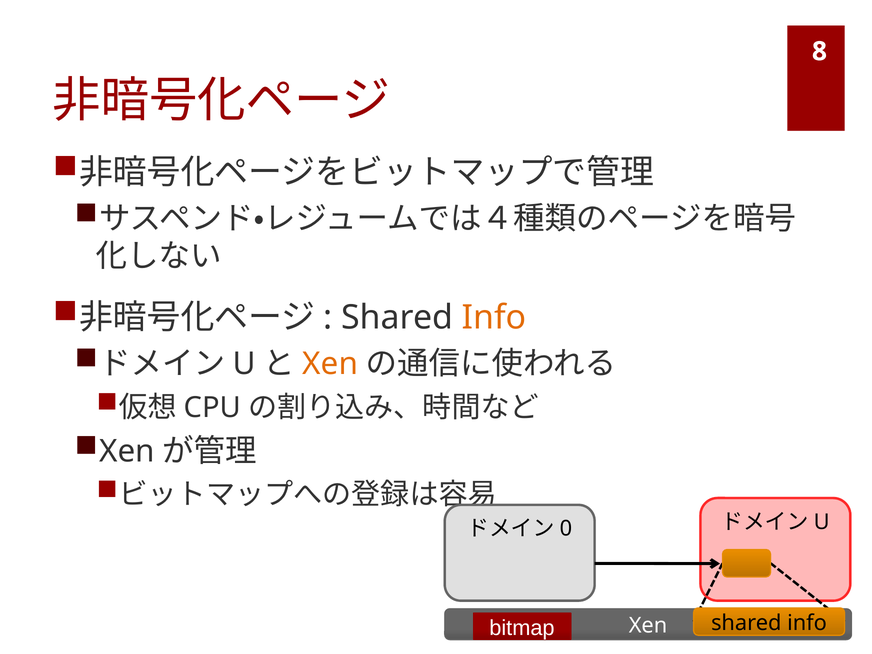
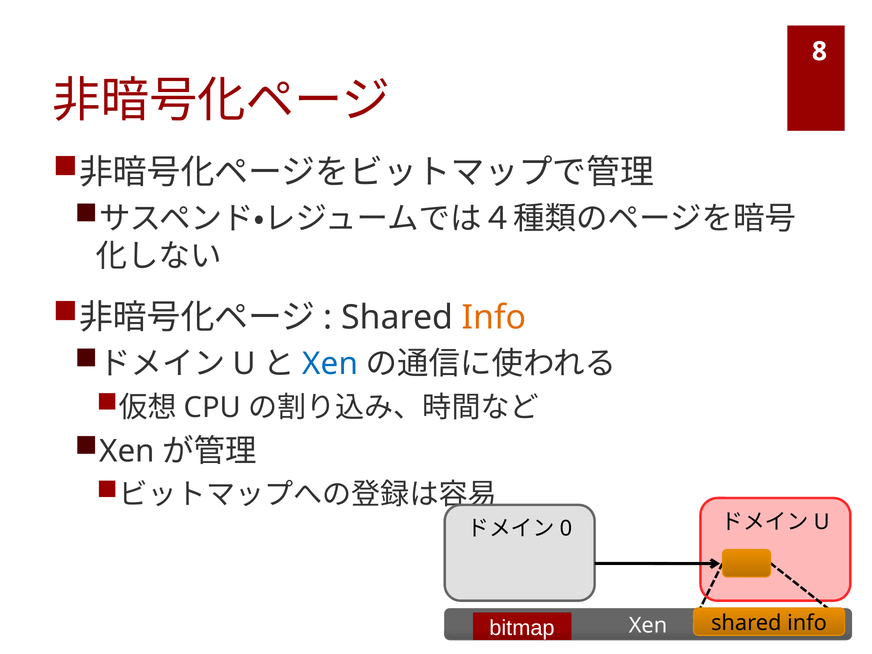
Xen colour: orange -> blue (330, 364)
